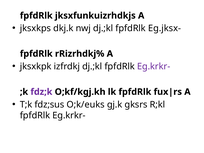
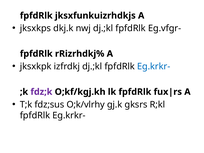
Eg.jksx-: Eg.jksx- -> Eg.vfgr- (165, 28)
Eg.krkr- colour: purple -> blue (154, 66)
O;k/euks: O;k/euks -> O;k/vlrhy (86, 105)
